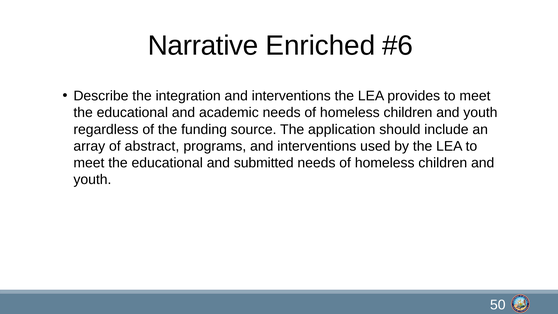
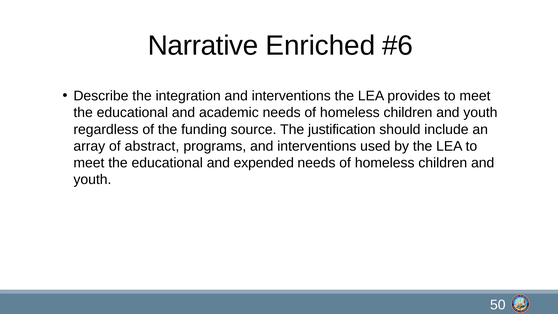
application: application -> justification (342, 129)
submitted: submitted -> expended (264, 163)
